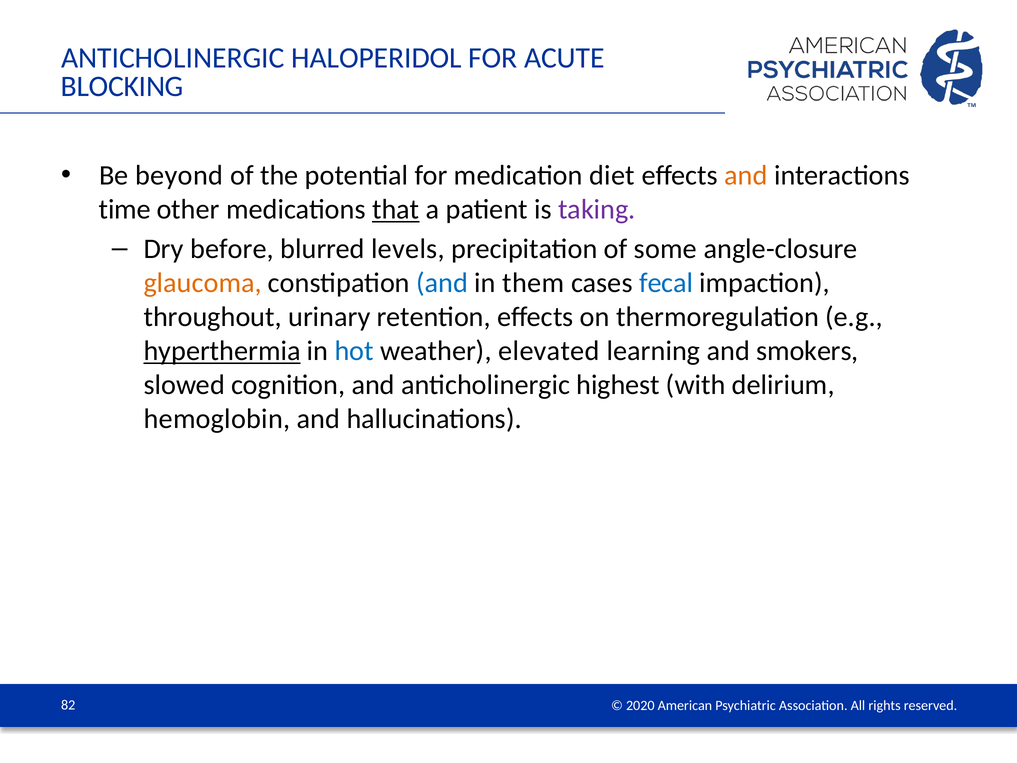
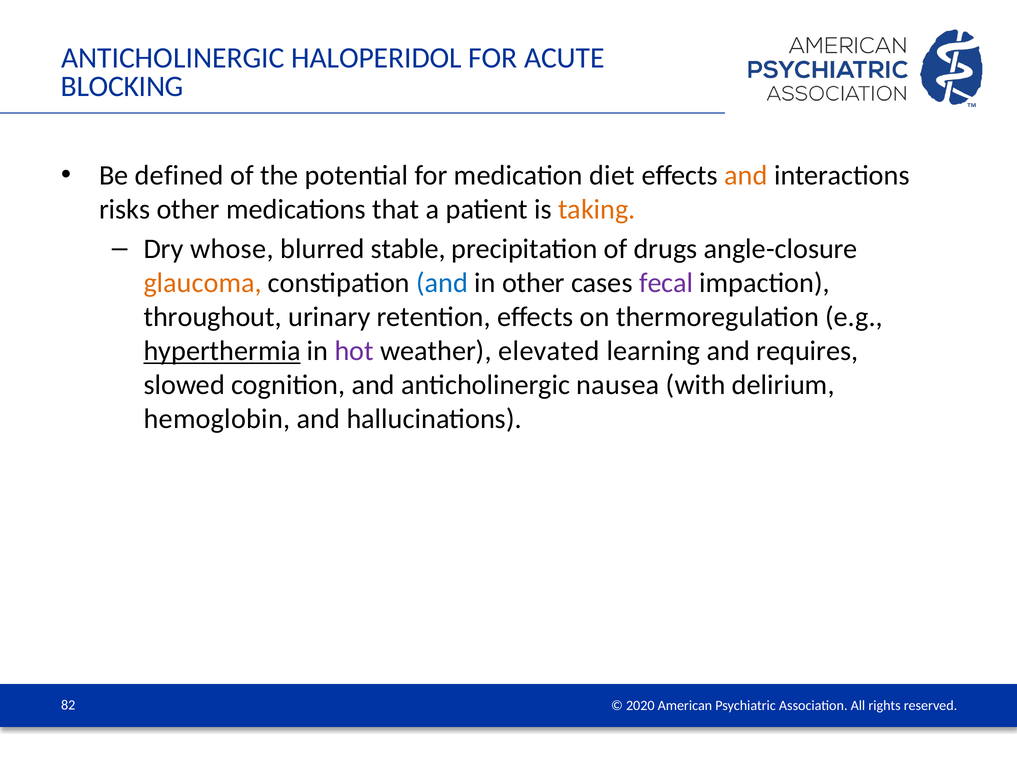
beyond: beyond -> defined (179, 175)
time: time -> risks (125, 209)
that underline: present -> none (396, 209)
taking colour: purple -> orange (597, 209)
before: before -> whose (232, 249)
levels: levels -> stable (408, 249)
some: some -> drugs (666, 249)
in them: them -> other (533, 283)
fecal colour: blue -> purple (666, 283)
hot colour: blue -> purple (354, 351)
smokers: smokers -> requires (807, 351)
highest: highest -> nausea (618, 385)
